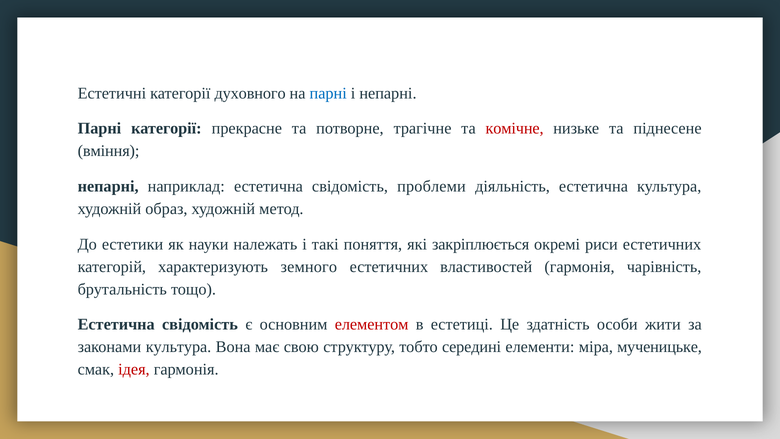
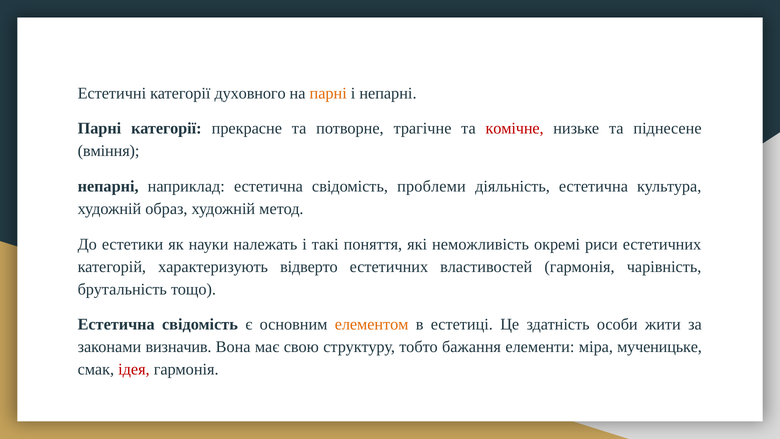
парні colour: blue -> orange (328, 93)
закріплюється: закріплюється -> неможливість (481, 244)
земного: земного -> відверто (309, 267)
елементом colour: red -> orange (372, 324)
законами культура: культура -> визначив (179, 347)
середині: середині -> бажання (472, 347)
